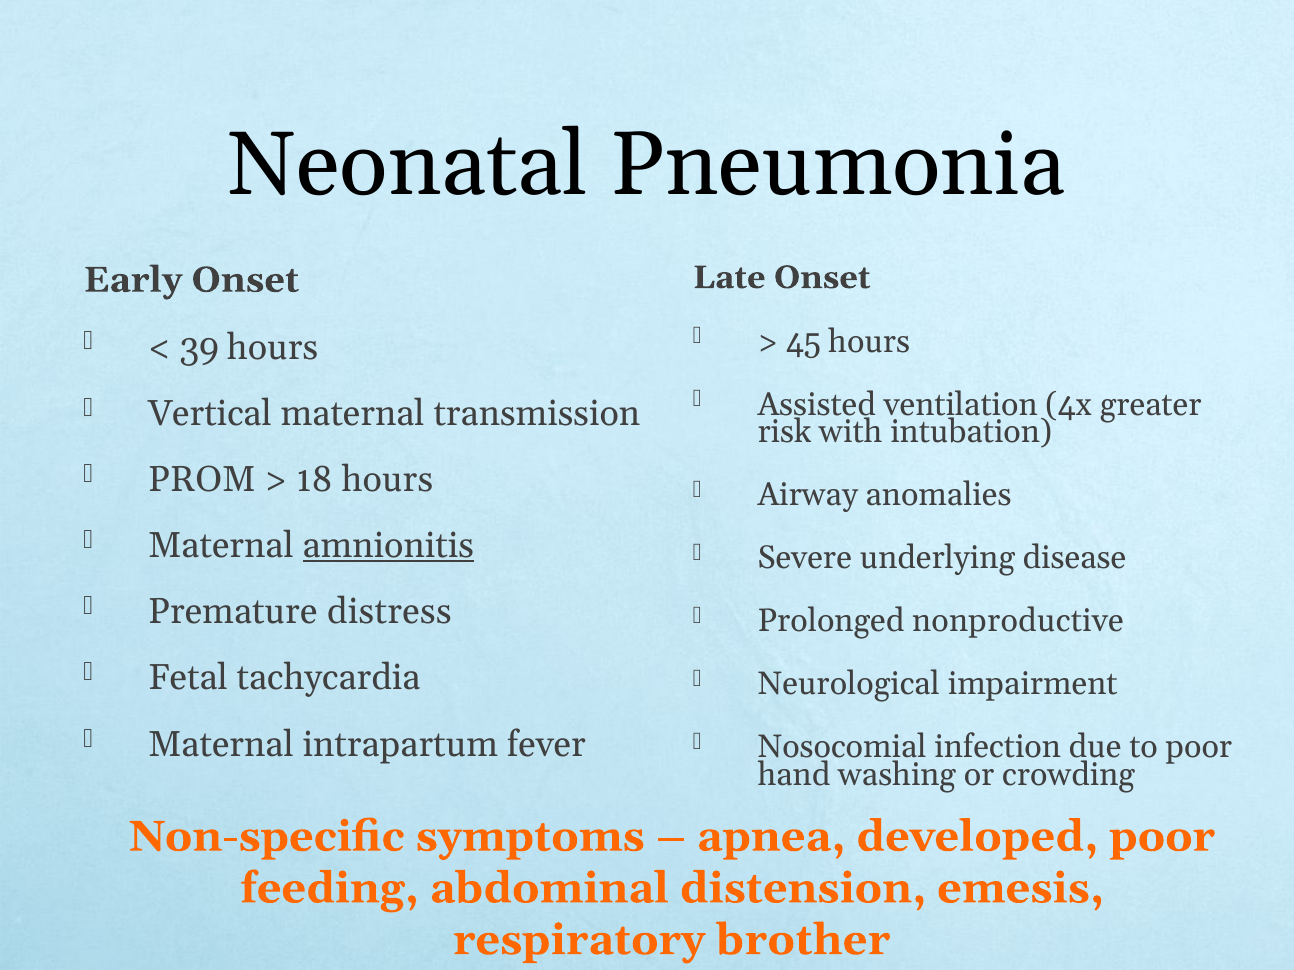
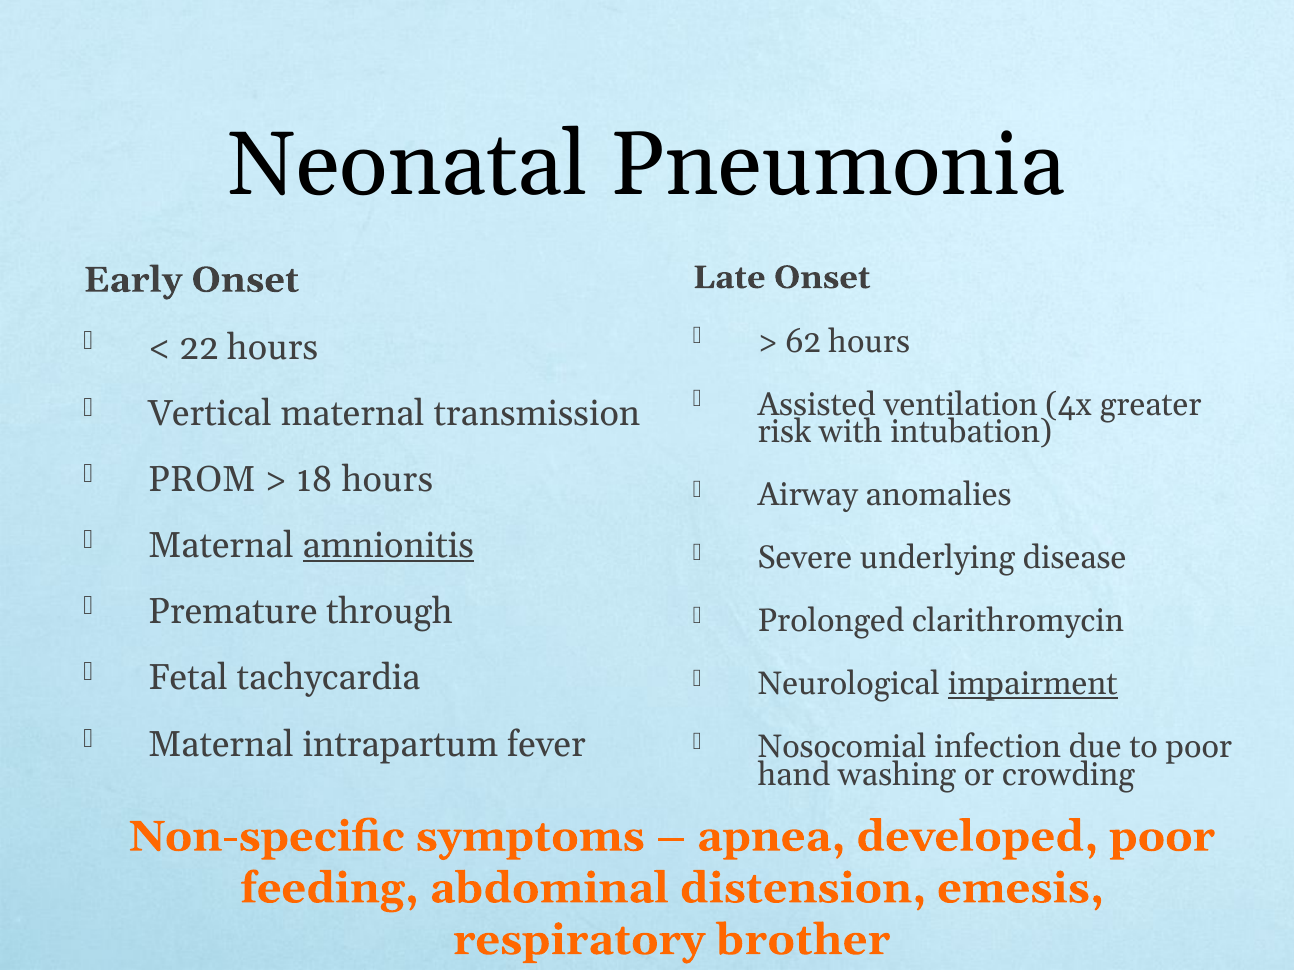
45: 45 -> 62 (803, 342)
39: 39 -> 22 (199, 347)
distress: distress -> through (389, 612)
nonproductive: nonproductive -> clarithromycin (1018, 621)
impairment underline: none -> present (1033, 684)
